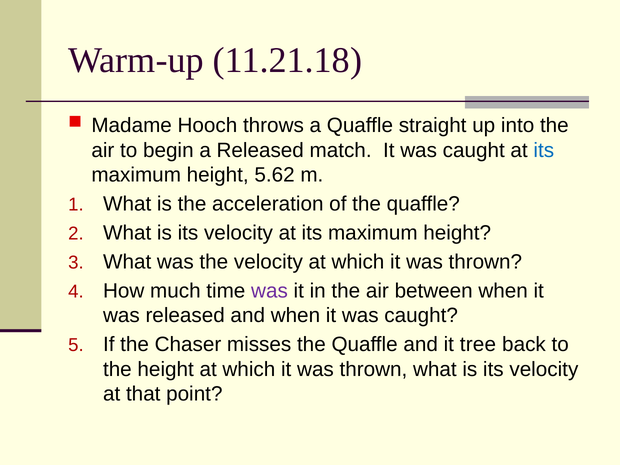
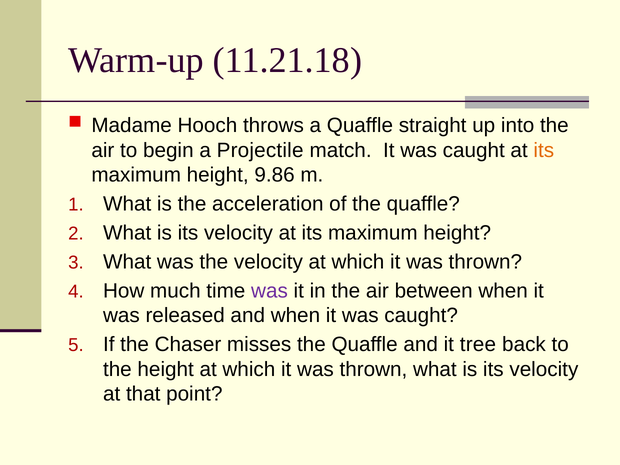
a Released: Released -> Projectile (260, 150)
its colour: blue -> orange (544, 150)
5.62: 5.62 -> 9.86 (275, 175)
